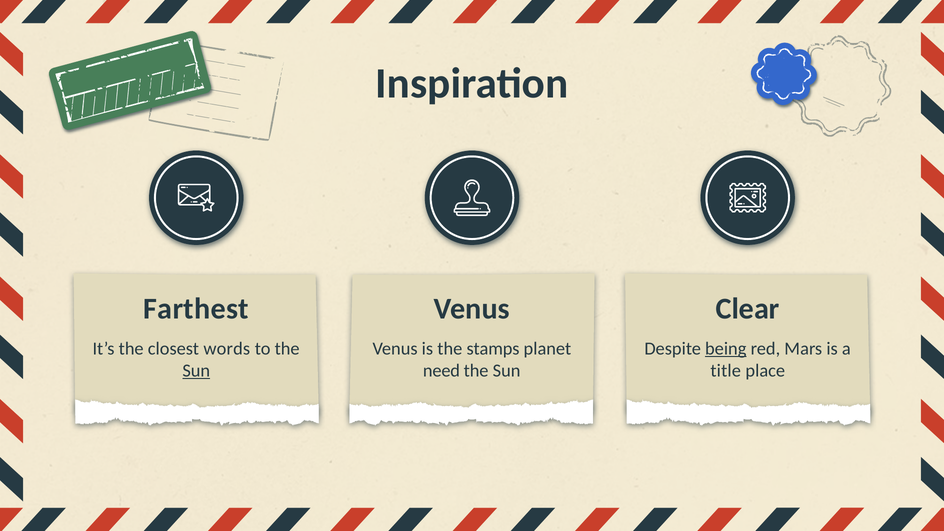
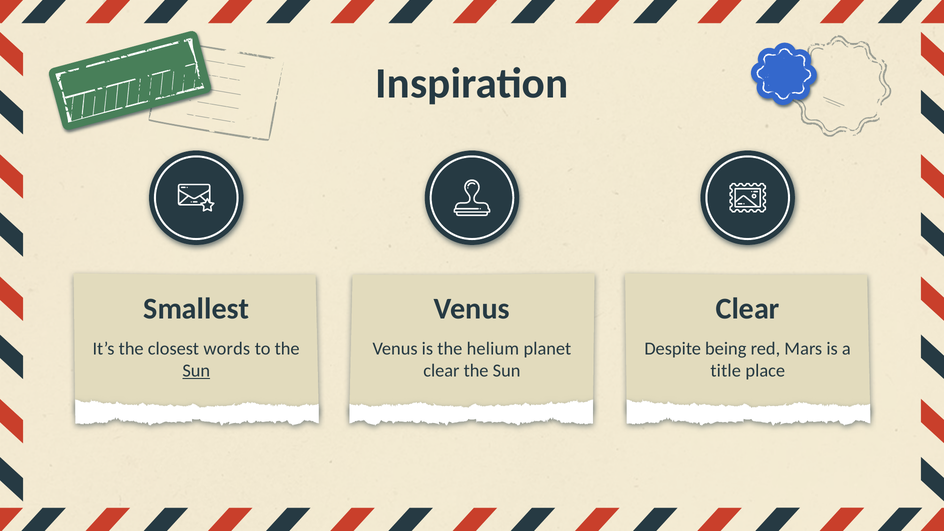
Farthest: Farthest -> Smallest (196, 309)
stamps: stamps -> helium (493, 349)
being underline: present -> none (726, 349)
need: need -> clear (441, 371)
